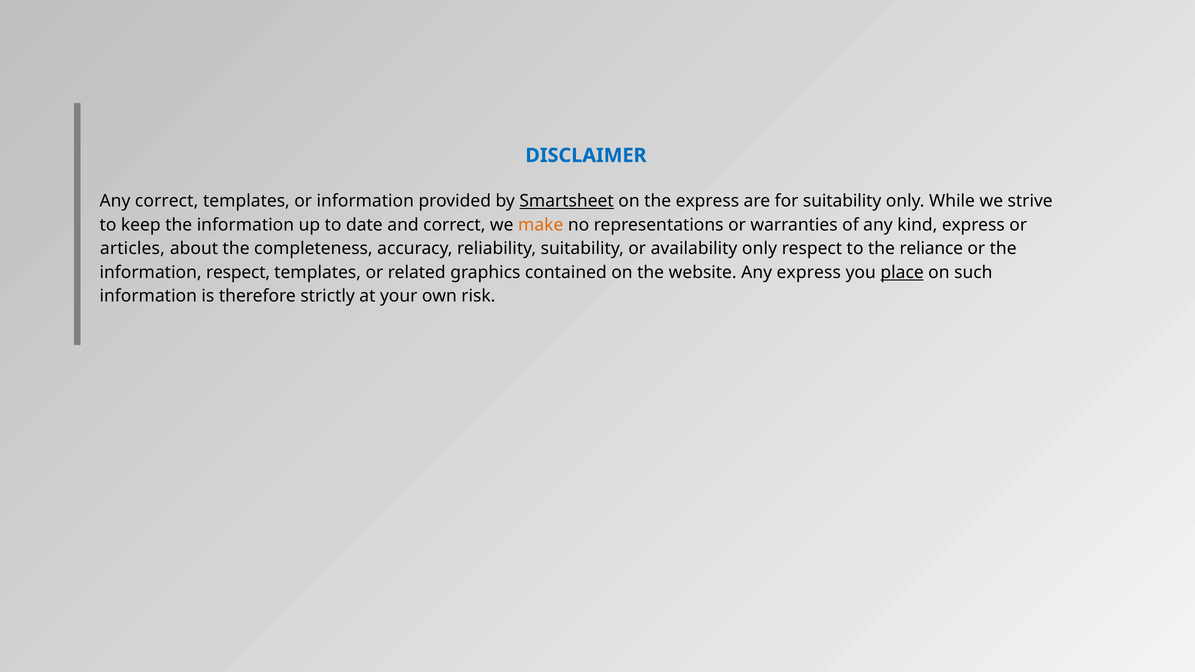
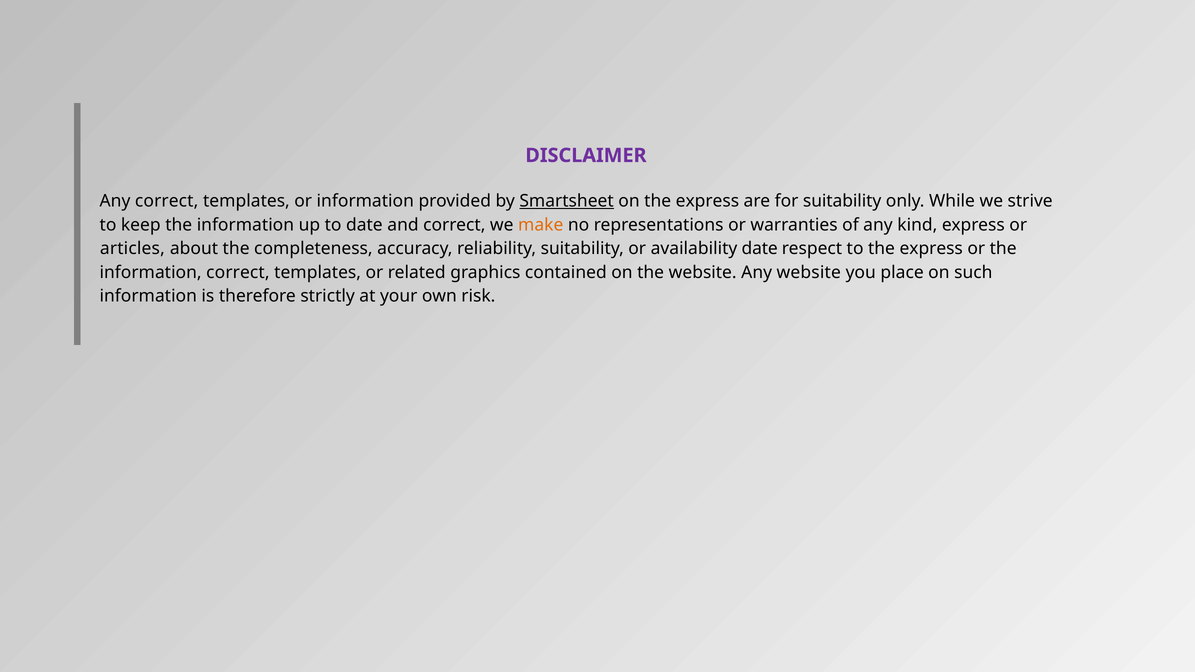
DISCLAIMER colour: blue -> purple (586, 155)
availability only: only -> date (760, 249)
to the reliance: reliance -> express (931, 249)
information respect: respect -> correct (238, 272)
Any express: express -> website (809, 272)
place underline: present -> none (902, 272)
